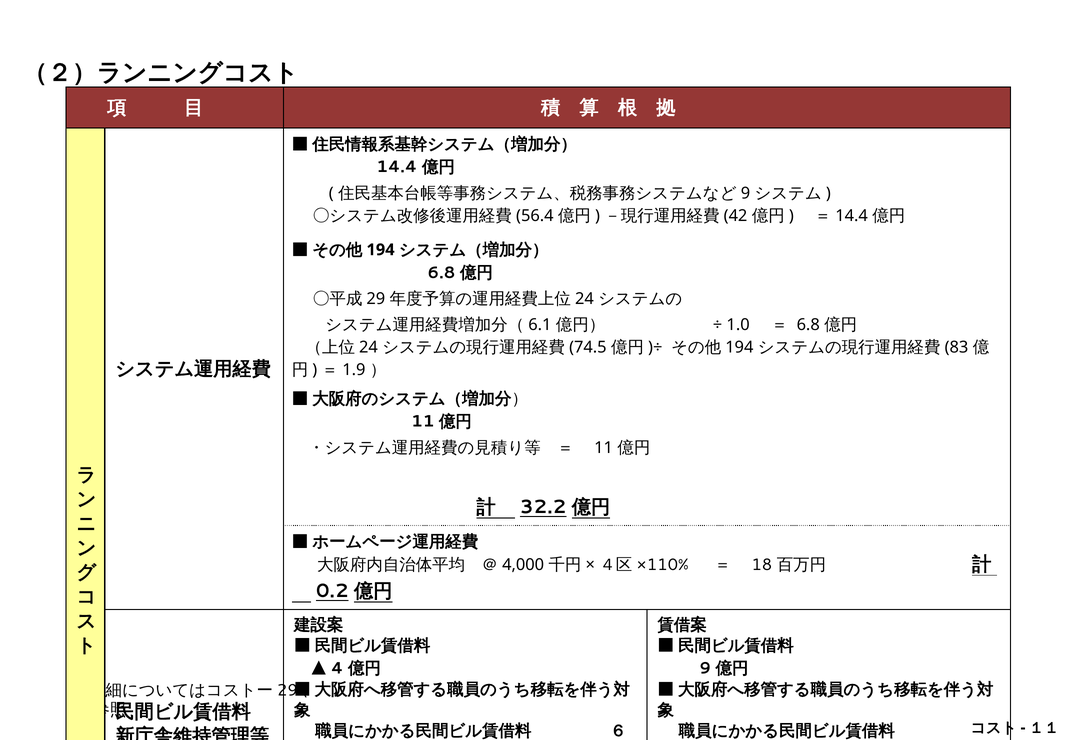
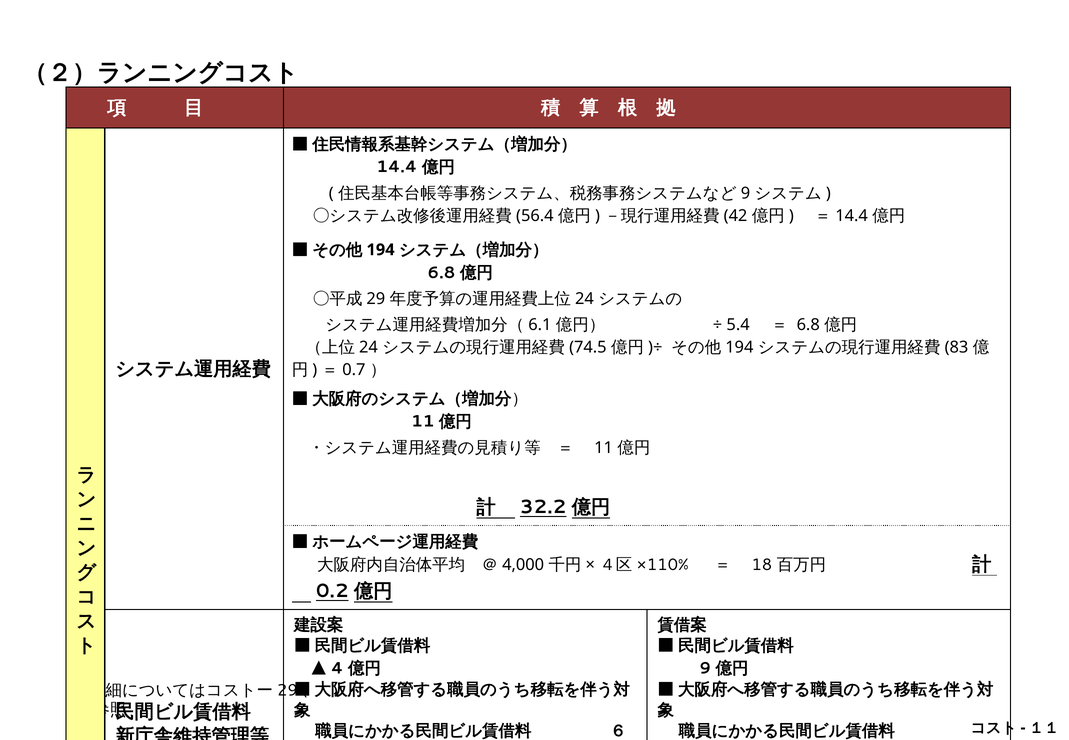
1.0: 1.0 -> 5.4 (738, 325)
1.9: 1.9 -> 0.7 (354, 370)
